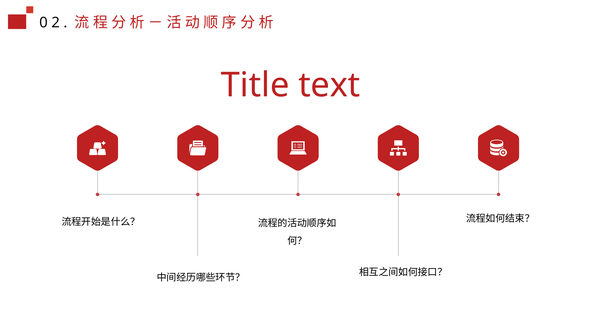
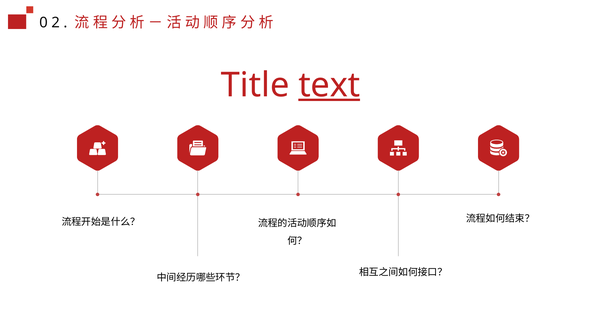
text underline: none -> present (329, 85)
